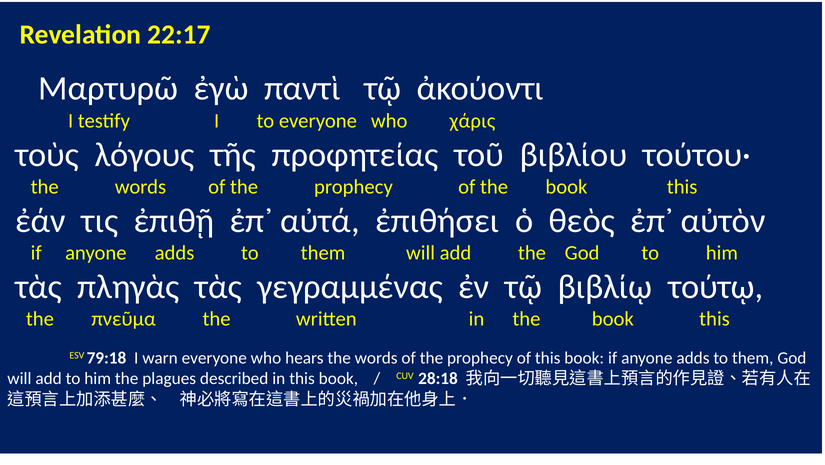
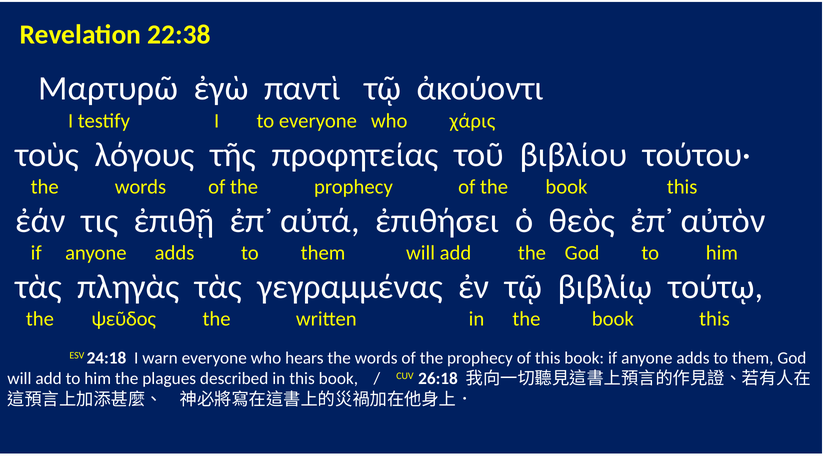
22:17: 22:17 -> 22:38 (179, 34)
πνεῦμα: πνεῦμα -> ψεῦδος (124, 319)
79:18: 79:18 -> 24:18 (106, 358)
28:18: 28:18 -> 26:18 (438, 379)
